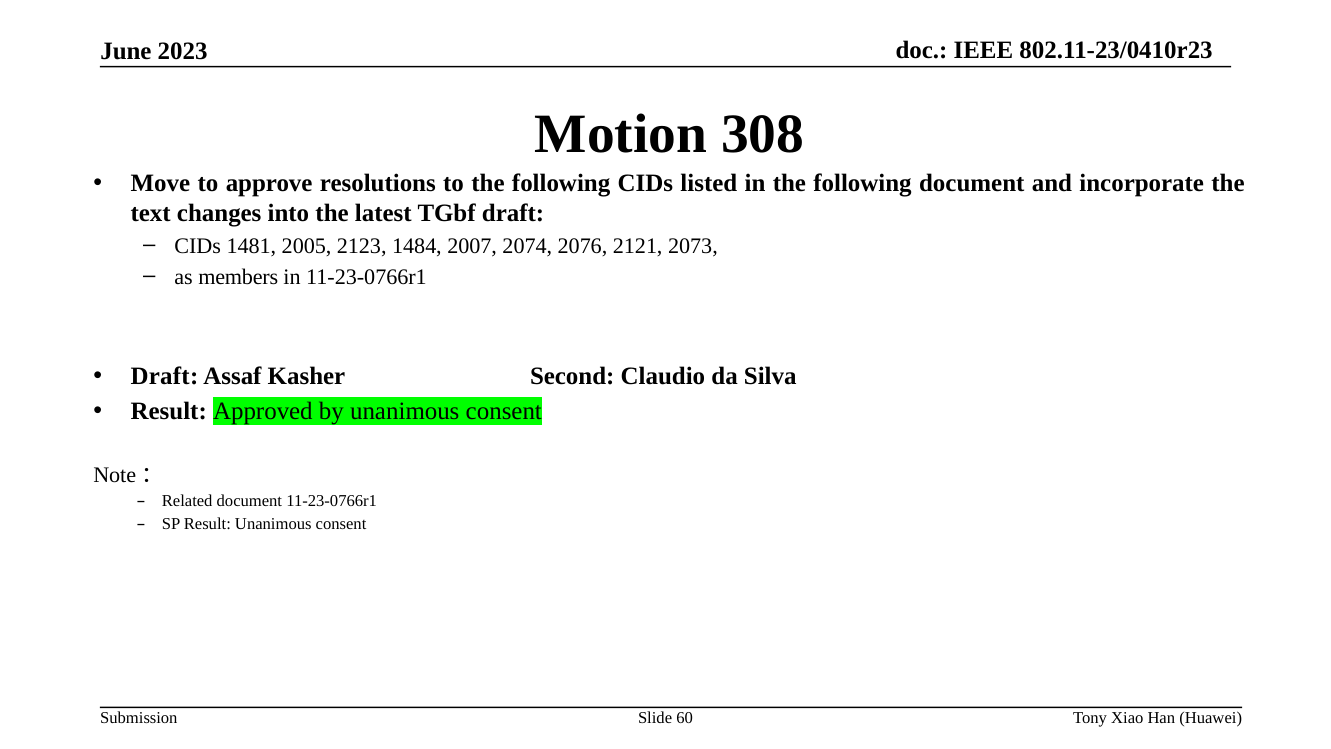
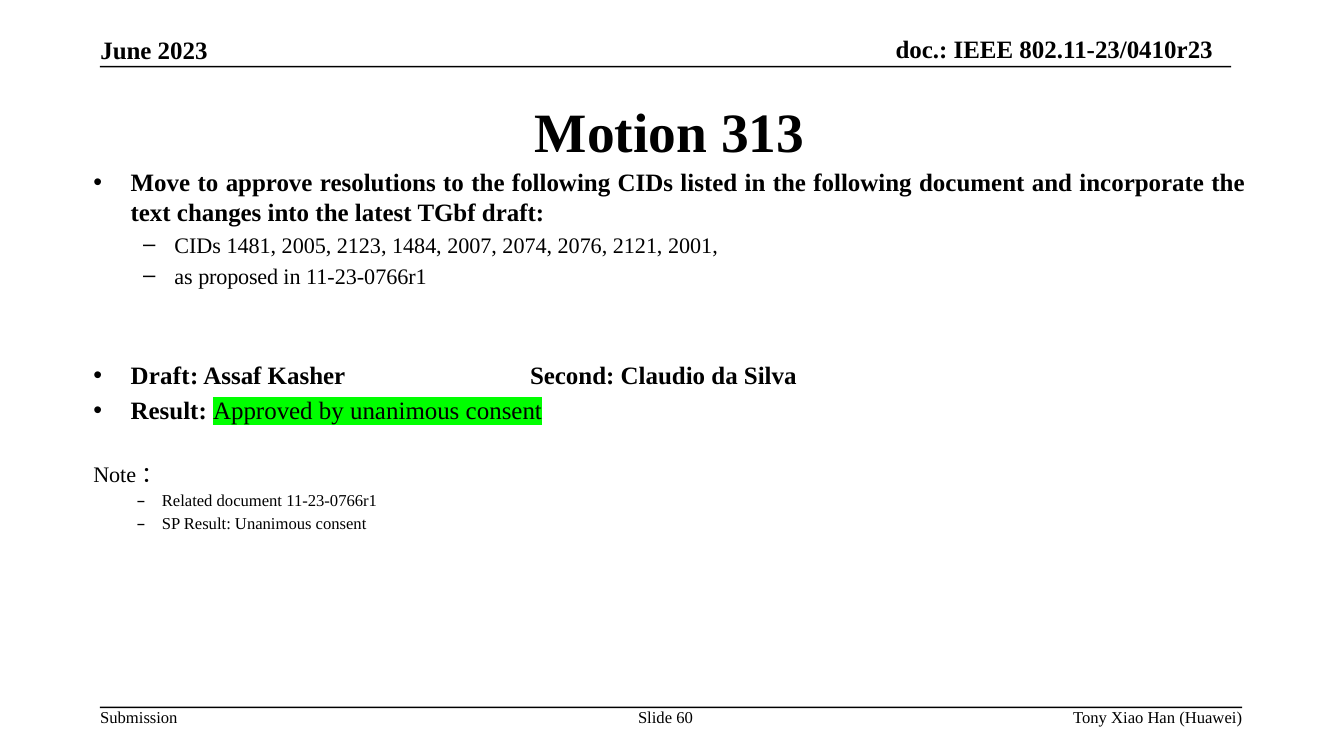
308: 308 -> 313 (763, 134)
2073: 2073 -> 2001 (693, 246)
members: members -> proposed (238, 277)
